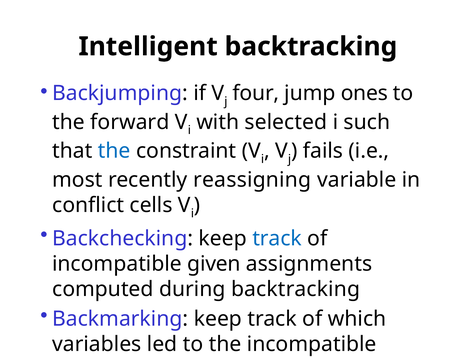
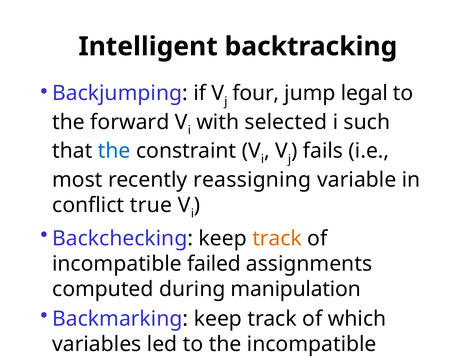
ones: ones -> legal (364, 93)
cells: cells -> true (151, 205)
track colour: blue -> orange (277, 238)
given: given -> failed (214, 264)
during backtracking: backtracking -> manipulation (296, 289)
